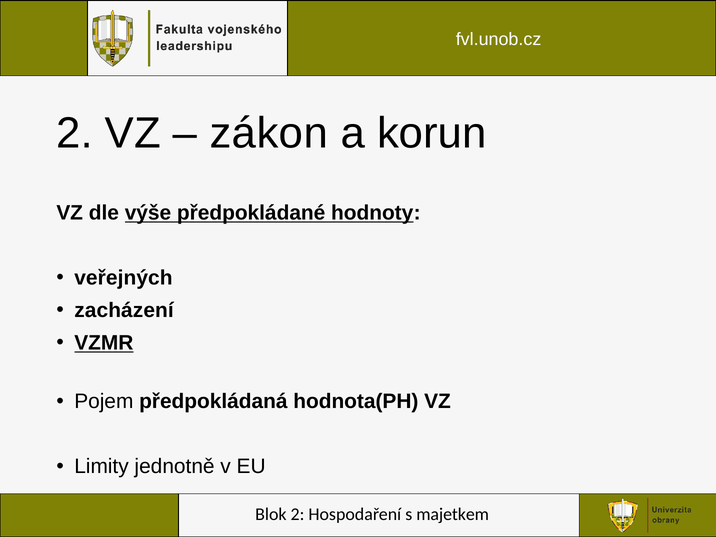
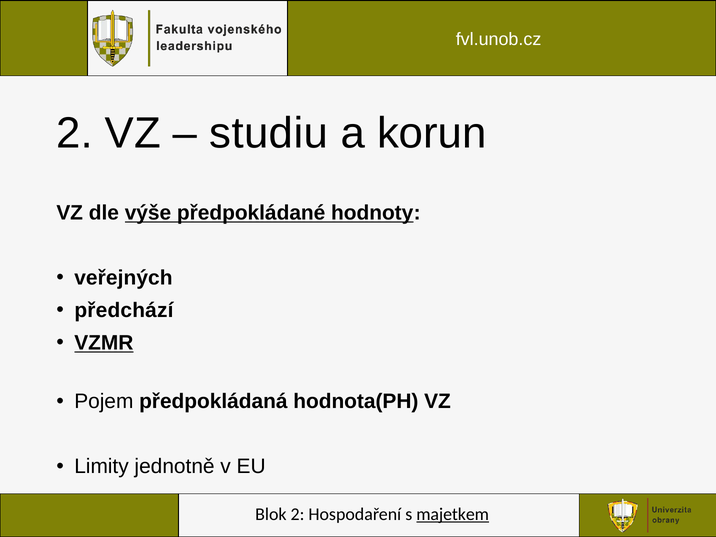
zákon: zákon -> studiu (269, 133)
zacházení: zacházení -> předchází (124, 310)
majetkem underline: none -> present (453, 514)
